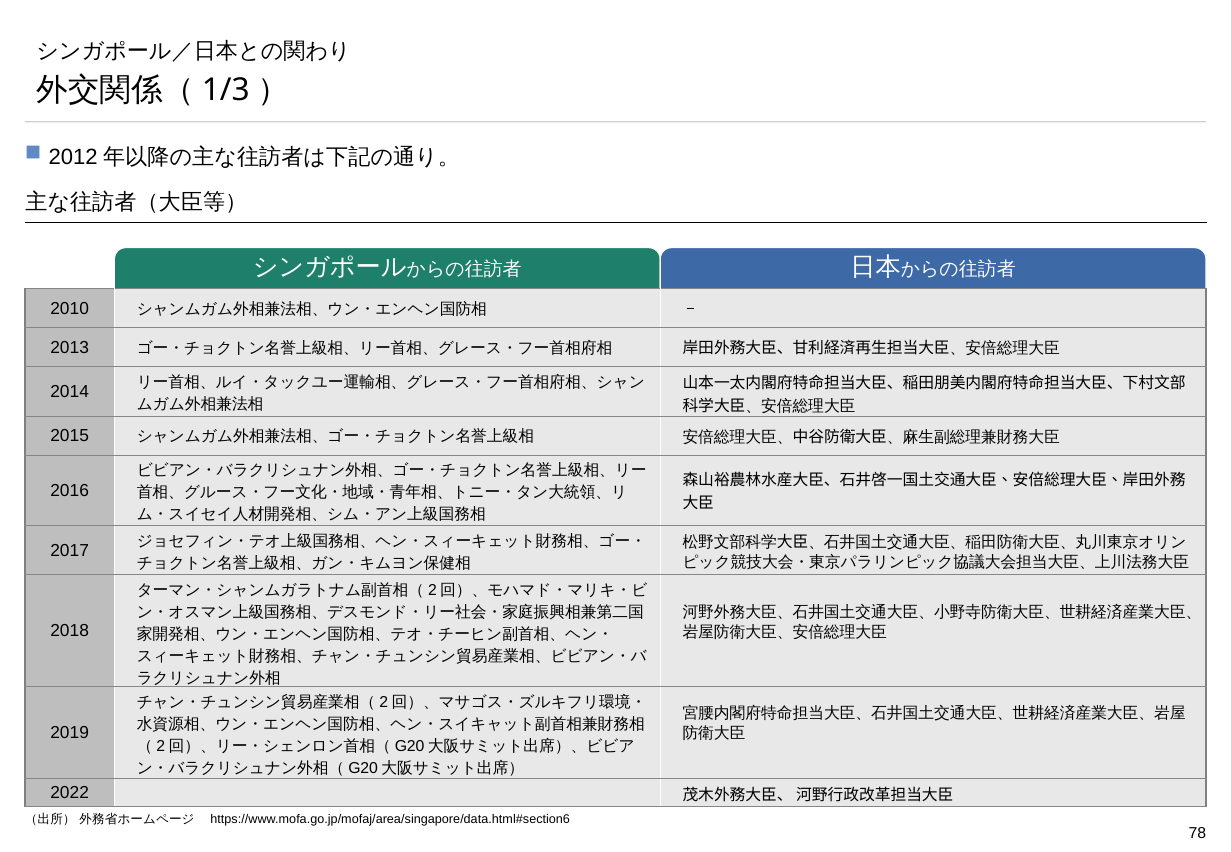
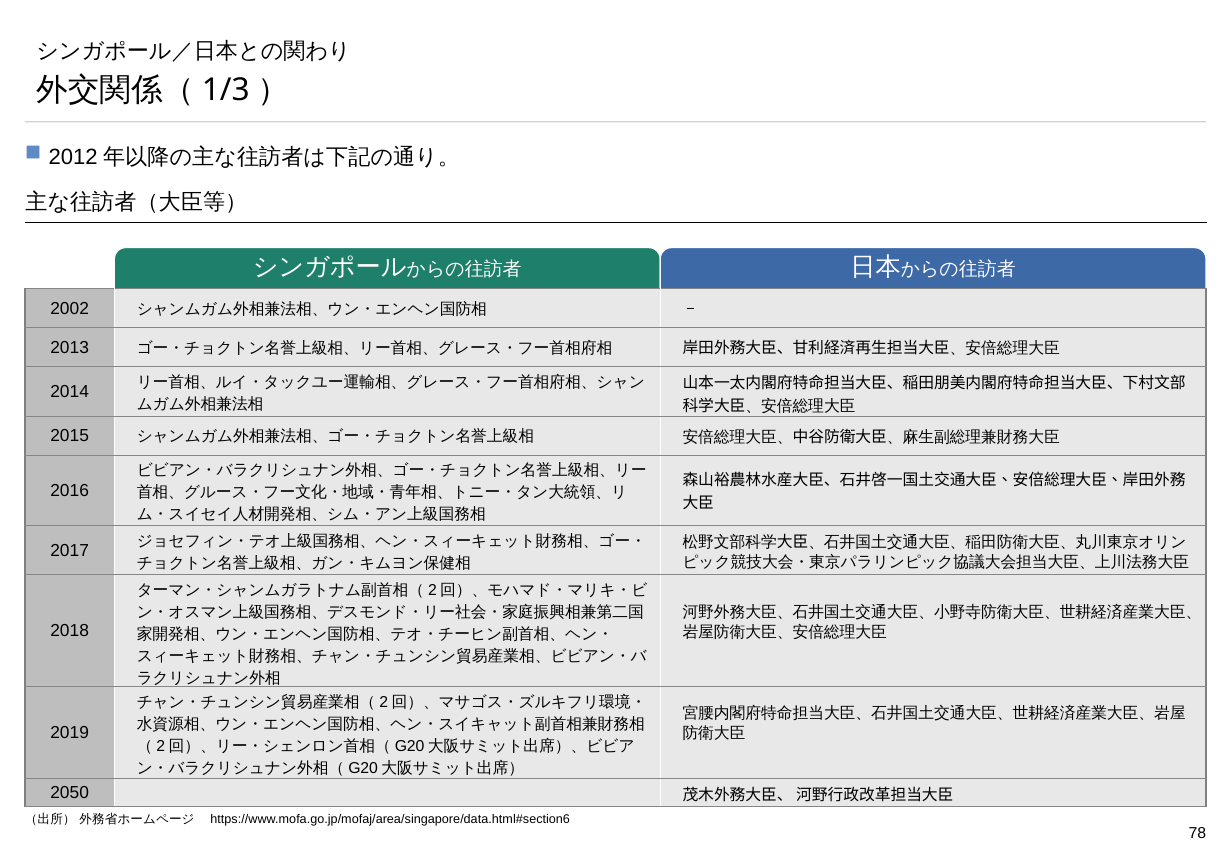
2010: 2010 -> 2002 (70, 309)
2022: 2022 -> 2050 (70, 793)
